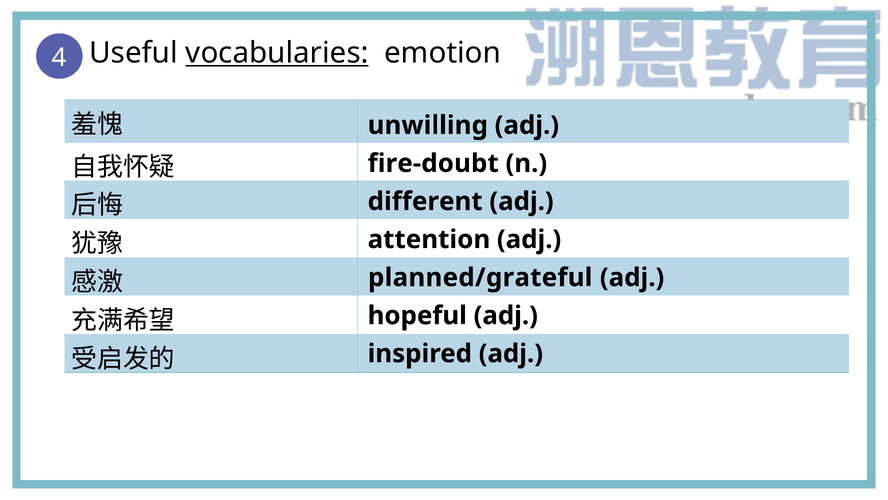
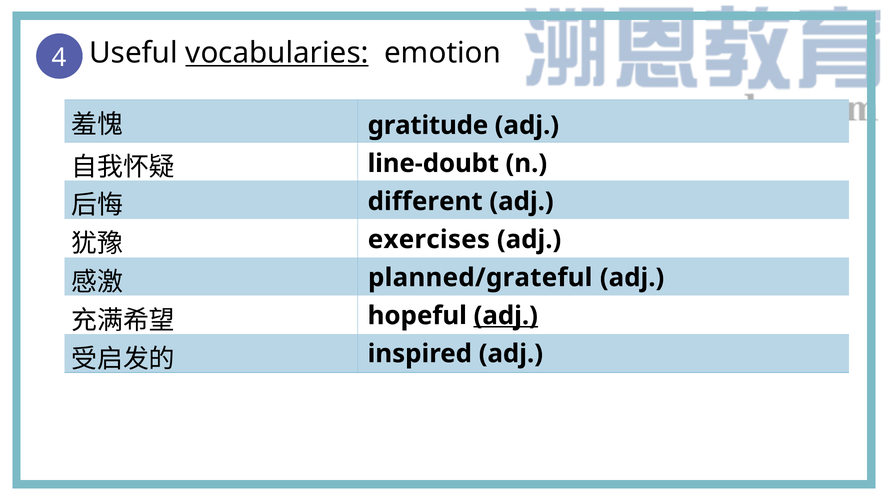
unwilling: unwilling -> gratitude (428, 125)
fire-doubt: fire-doubt -> line-doubt (433, 163)
attention: attention -> exercises (429, 239)
adj underline: none -> present (506, 315)
